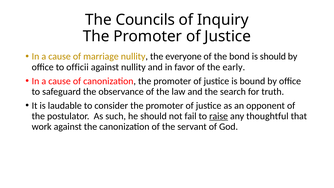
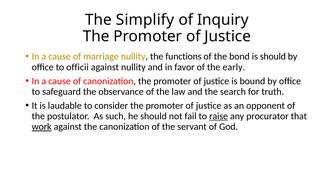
Councils: Councils -> Simplify (145, 20)
everyone: everyone -> functions (183, 56)
thoughtful: thoughtful -> procurator (267, 116)
work underline: none -> present (42, 127)
